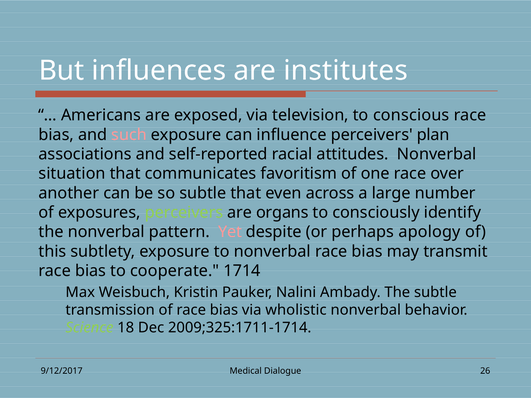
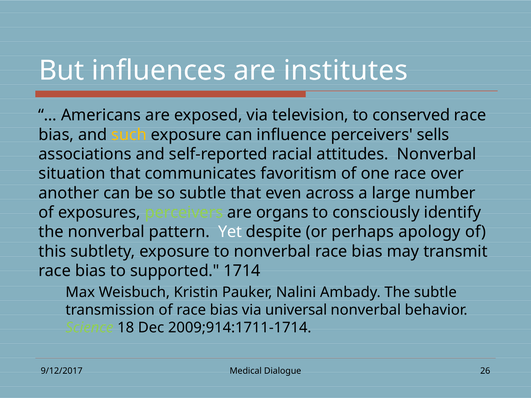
conscious: conscious -> conserved (411, 115)
such colour: pink -> yellow (129, 135)
plan: plan -> sells (433, 135)
Yet colour: pink -> white (230, 232)
cooperate: cooperate -> supported (175, 271)
wholistic: wholistic -> universal (296, 310)
2009;325:1711-1714: 2009;325:1711-1714 -> 2009;914:1711-1714 (240, 328)
